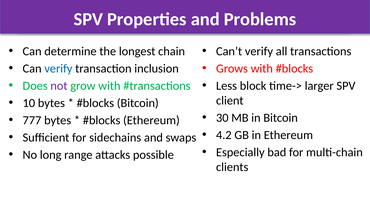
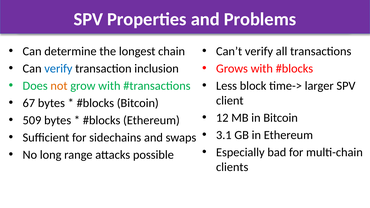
not colour: purple -> orange (59, 86)
10: 10 -> 67 (29, 103)
30: 30 -> 12 (222, 118)
777: 777 -> 509 (32, 120)
4.2: 4.2 -> 3.1 (224, 135)
